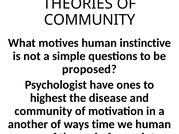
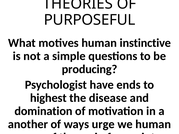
COMMUNITY: COMMUNITY -> PURPOSEFUL (90, 20)
proposed: proposed -> producing (90, 69)
ones: ones -> ends (129, 85)
community: community -> domination (43, 111)
time: time -> urge (103, 124)
